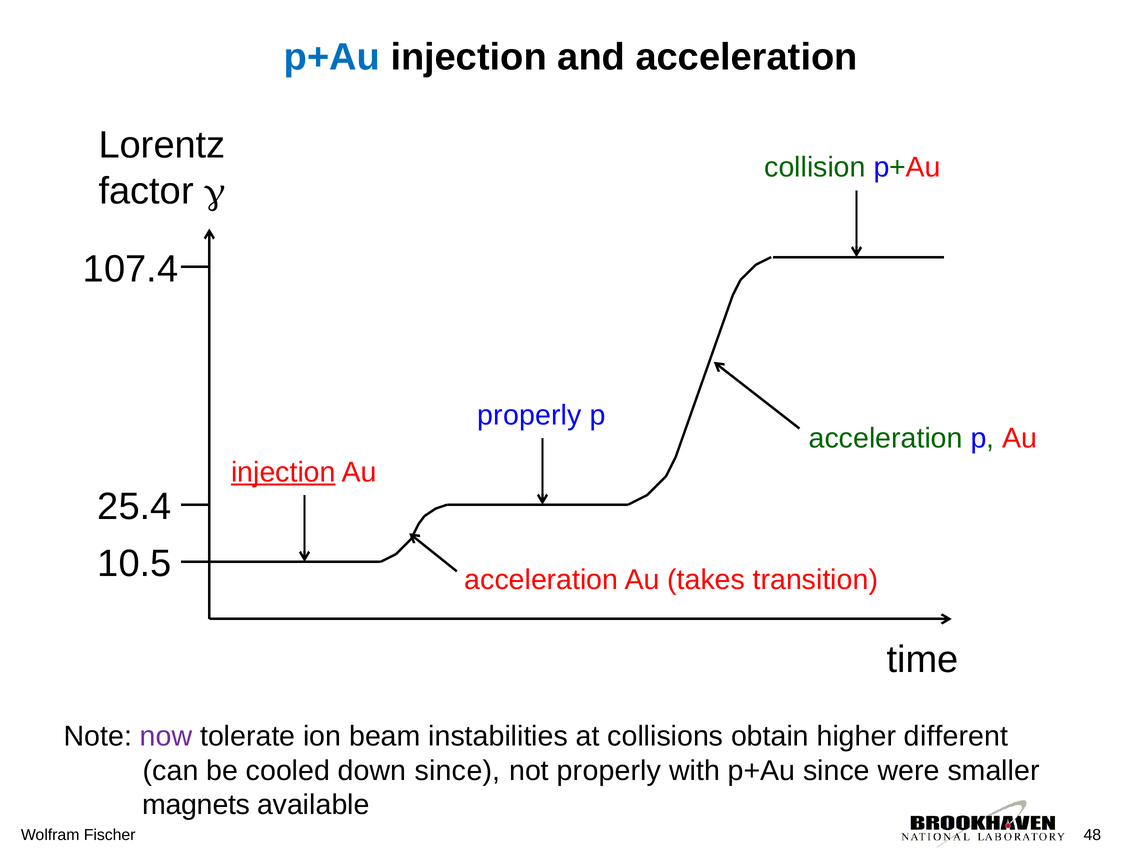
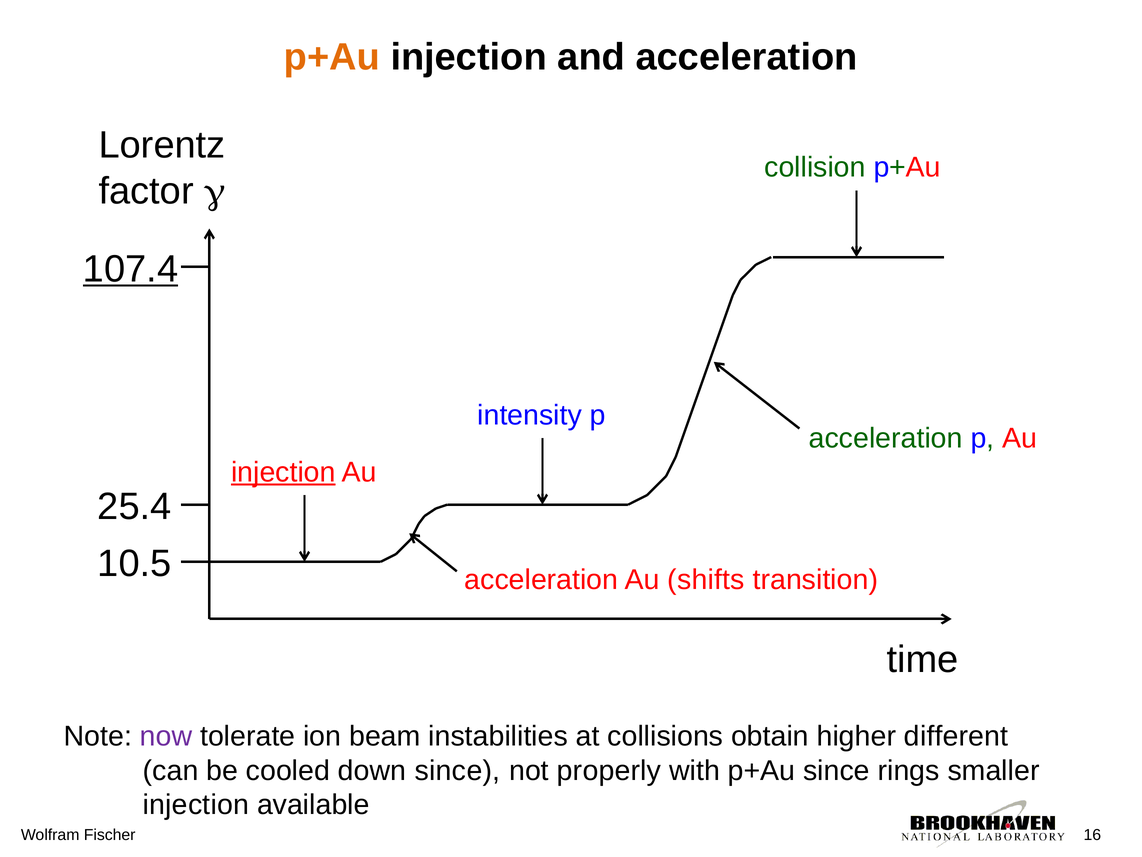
p+Au colour: blue -> orange (332, 57)
107.4 underline: none -> present (131, 269)
properly: properly -> intensity (530, 415)
takes: takes -> shifts (706, 579)
were: were -> rings (909, 770)
magnets: magnets -> injection (196, 805)
48: 48 -> 16 (1092, 835)
